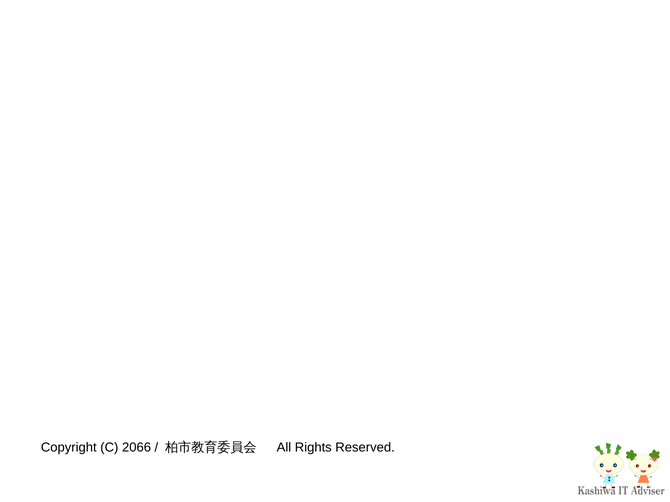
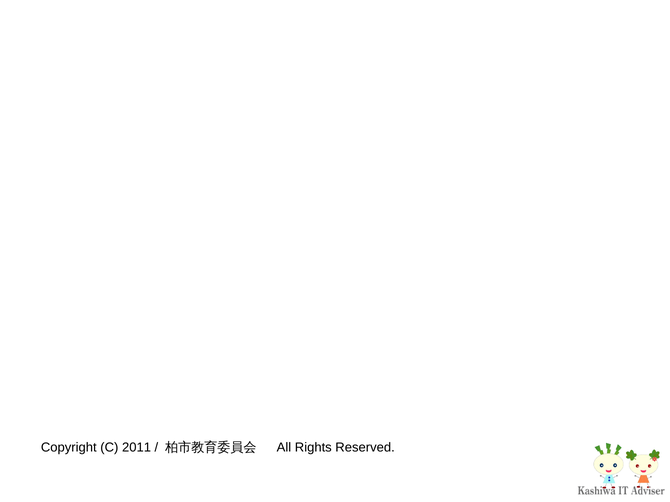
2066: 2066 -> 2011 (137, 448)
